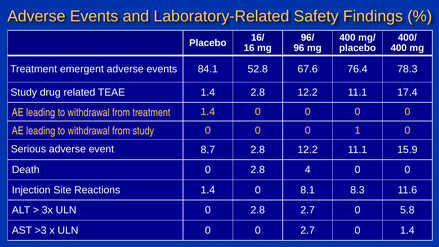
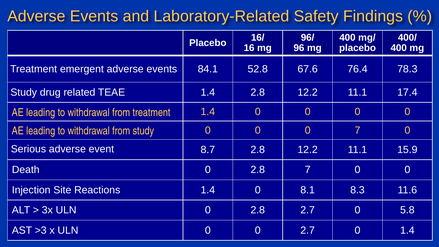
0 1: 1 -> 7 (358, 130)
2.8 4: 4 -> 7 (308, 170)
